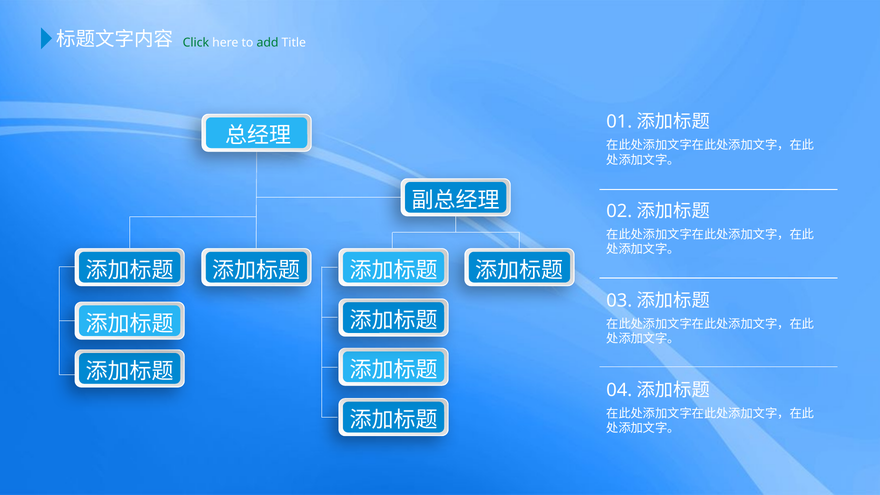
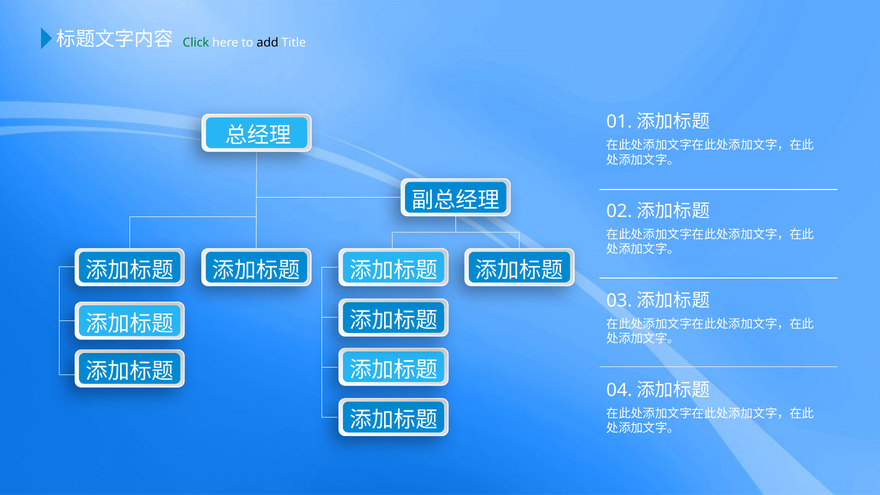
add colour: green -> black (268, 42)
